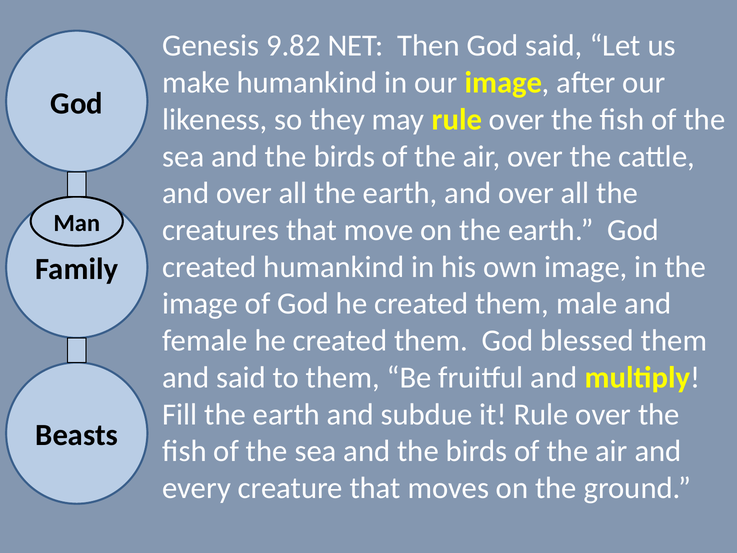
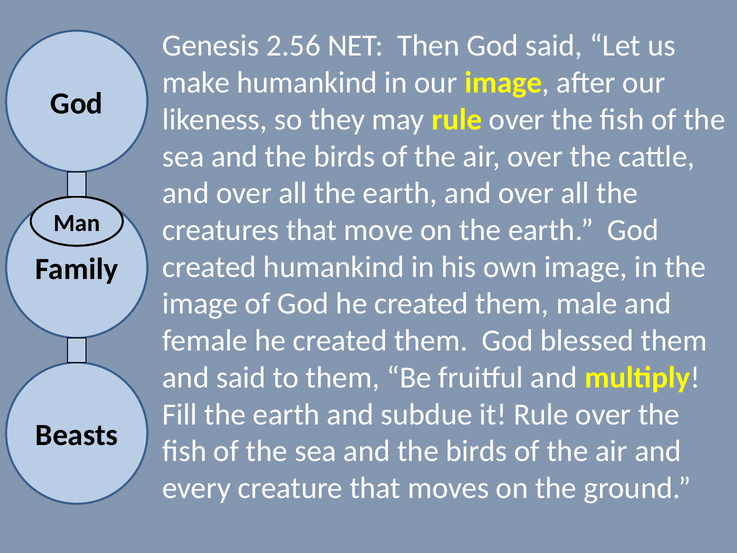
9.82: 9.82 -> 2.56 (293, 46)
